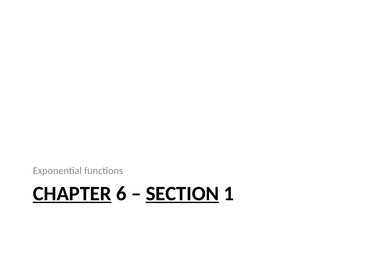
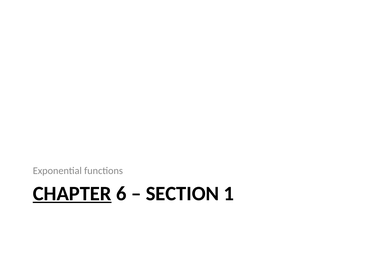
SECTION underline: present -> none (182, 193)
